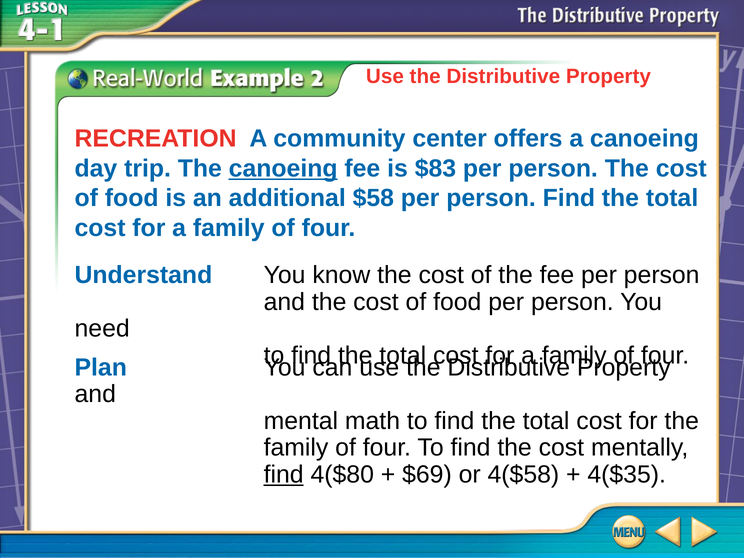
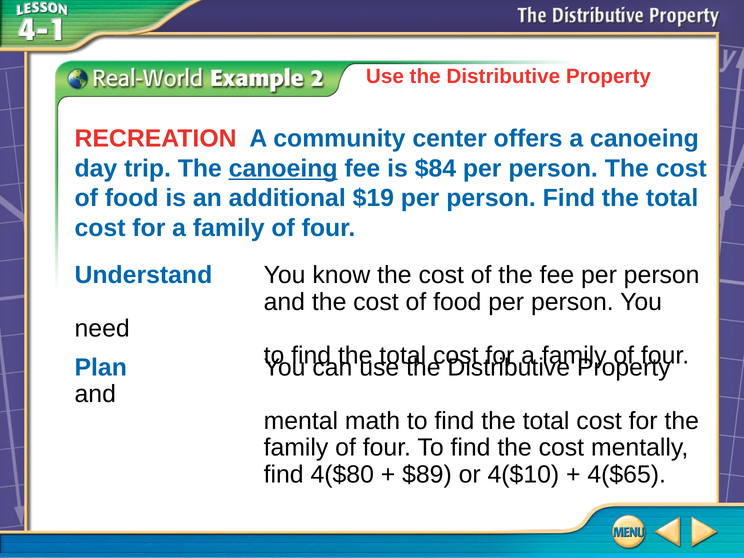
$83: $83 -> $84 (435, 168)
$58: $58 -> $19 (373, 198)
find underline: present -> none (284, 474)
$69: $69 -> $89 (427, 474)
4($58: 4($58 -> 4($10 (523, 474)
4($35: 4($35 -> 4($65 (627, 474)
